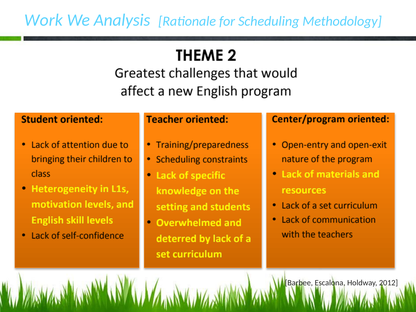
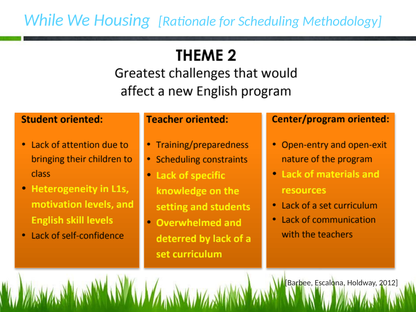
Work: Work -> While (44, 20)
Analysis: Analysis -> Housing (122, 20)
